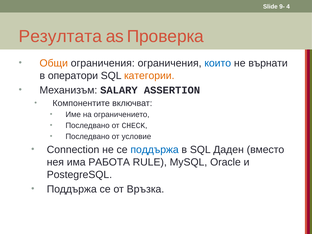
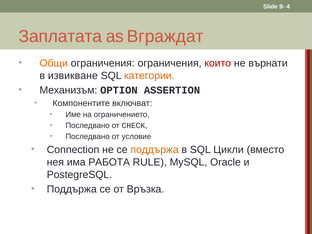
Резултата: Резултата -> Заплатата (60, 36)
Проверка: Проверка -> Вграждат (165, 36)
които colour: blue -> red (218, 63)
оператори: оператори -> извикване (73, 76)
SALARY: SALARY -> OPTION (119, 90)
поддържа colour: blue -> orange (155, 150)
Даден: Даден -> Цикли (229, 150)
